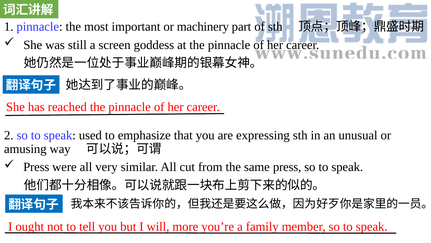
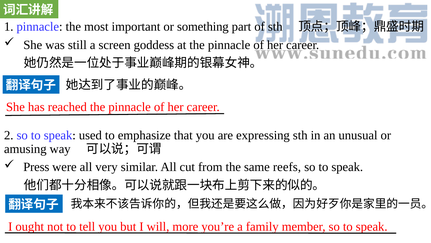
machinery: machinery -> something (203, 27)
same press: press -> reefs (287, 167)
